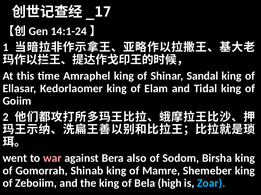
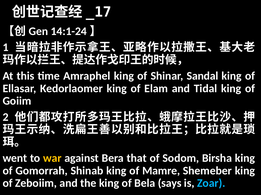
war colour: pink -> yellow (52, 159)
also: also -> that (137, 159)
high: high -> says (170, 184)
